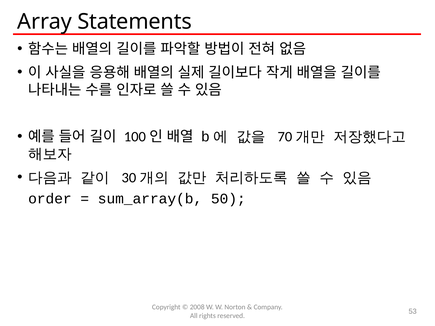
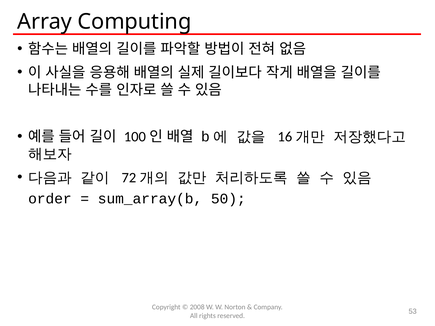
Statements: Statements -> Computing (135, 22)
70: 70 -> 16 (285, 137)
30: 30 -> 72 (129, 178)
